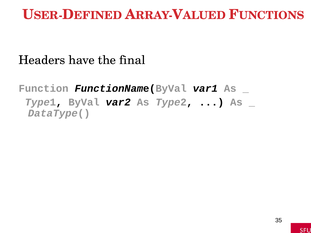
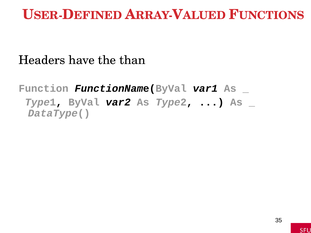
final: final -> than (132, 60)
